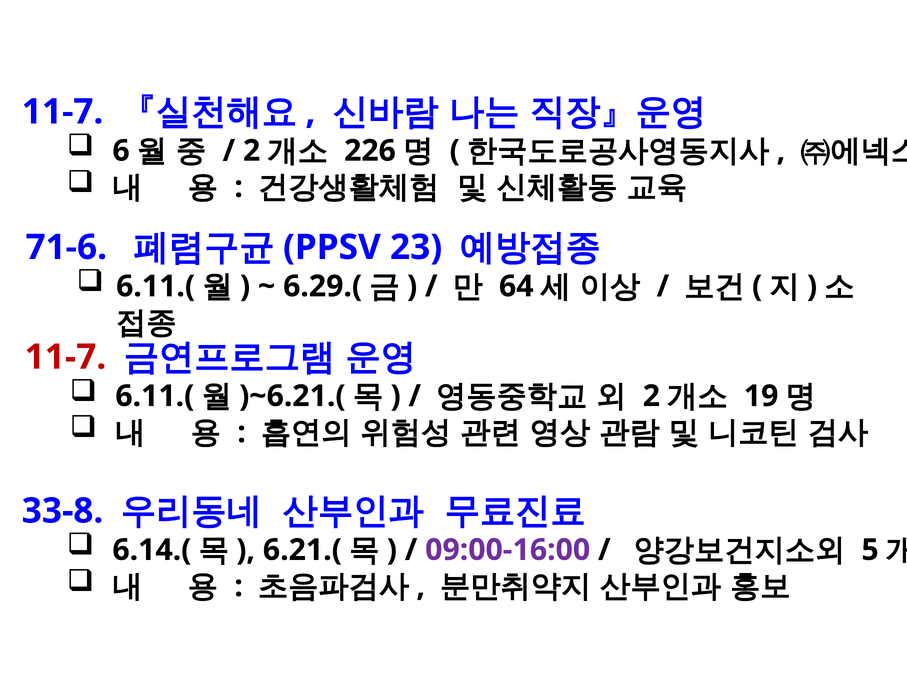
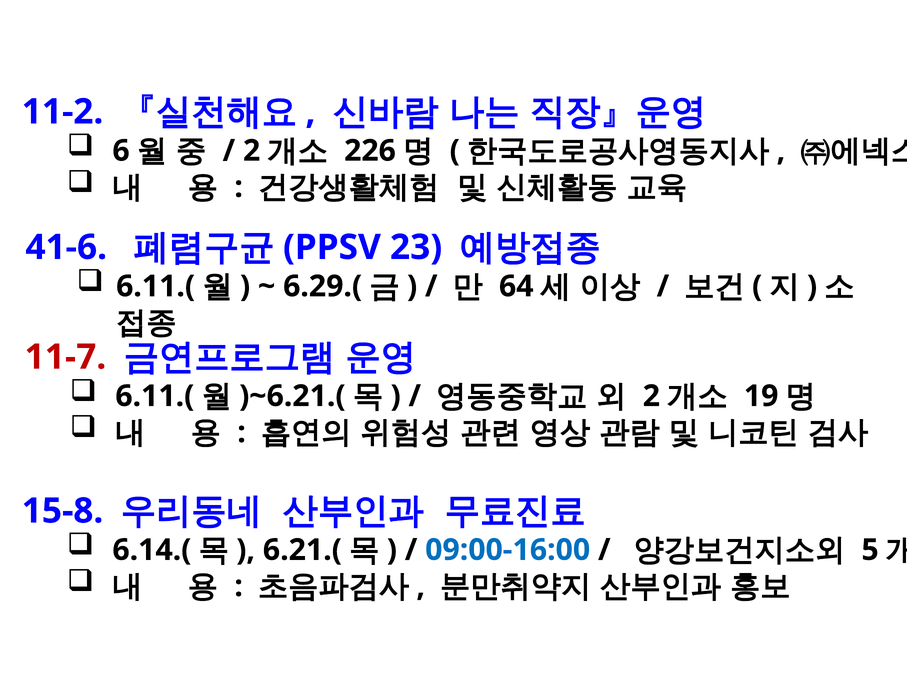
11-7: 11-7 -> 11-2 (63, 112)
71-6: 71-6 -> 41-6 (66, 247)
33-8: 33-8 -> 15-8 (63, 511)
09:00-16:00 colour: purple -> blue (508, 550)
